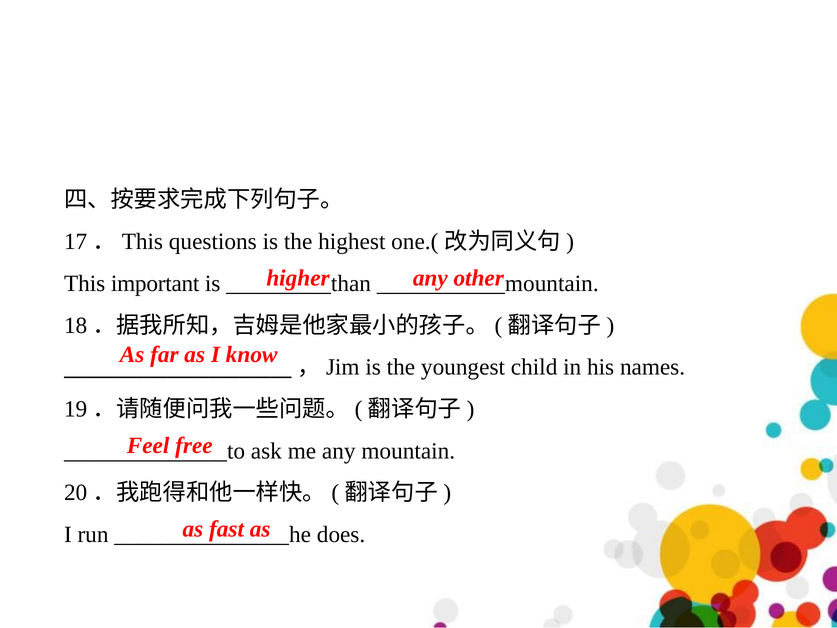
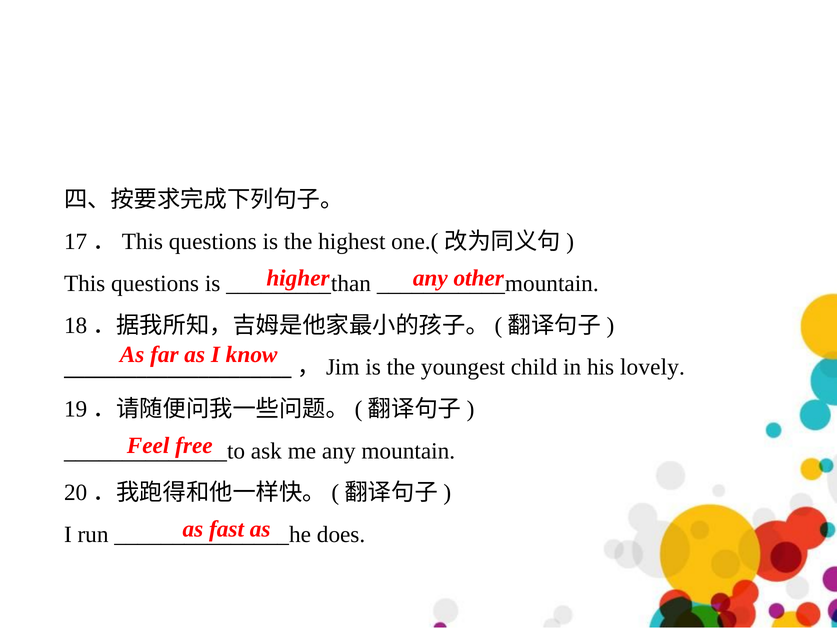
This important: important -> questions (155, 283)
names: names -> lovely (652, 367)
